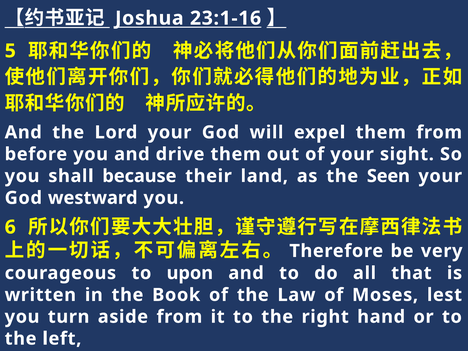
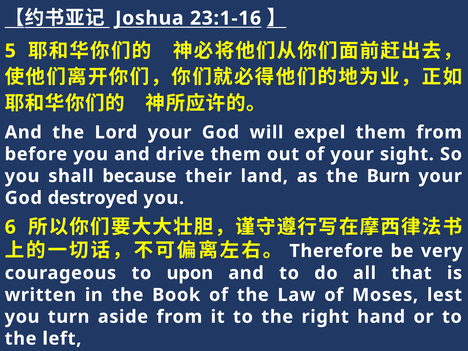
Seen: Seen -> Burn (388, 176)
westward: westward -> destroyed (93, 198)
